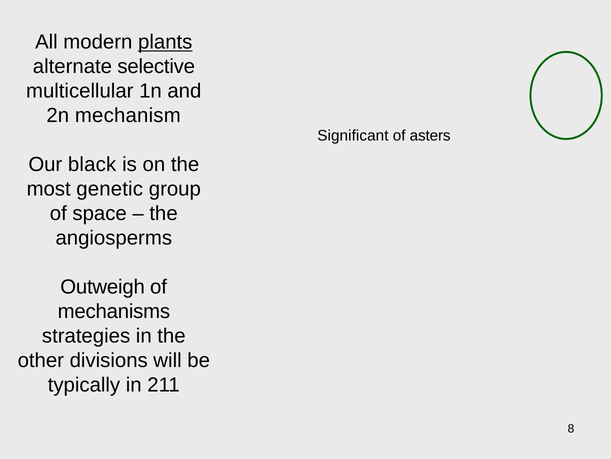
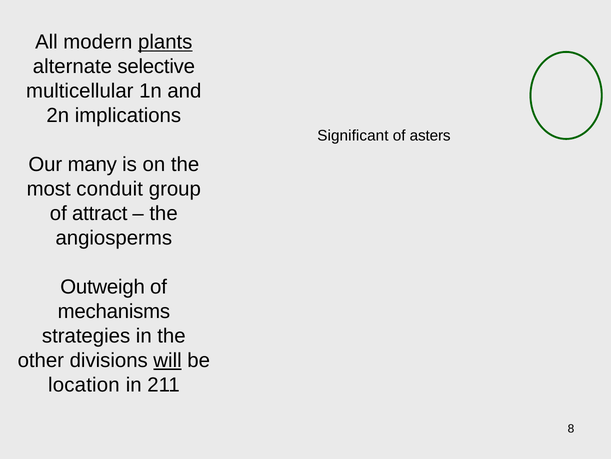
mechanism: mechanism -> implications (128, 115)
black: black -> many (92, 164)
genetic: genetic -> conduit (110, 189)
space: space -> attract (100, 213)
will underline: none -> present (168, 360)
typically: typically -> location (84, 384)
